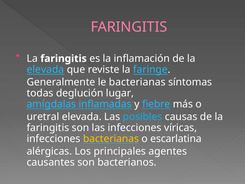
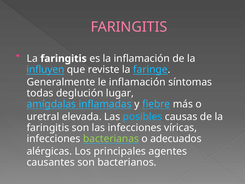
elevada: elevada -> influyen (45, 70)
le bacterianas: bacterianas -> inflamación (137, 82)
bacterianas colour: yellow -> light green (111, 139)
escarlatina: escarlatina -> adecuados (176, 139)
